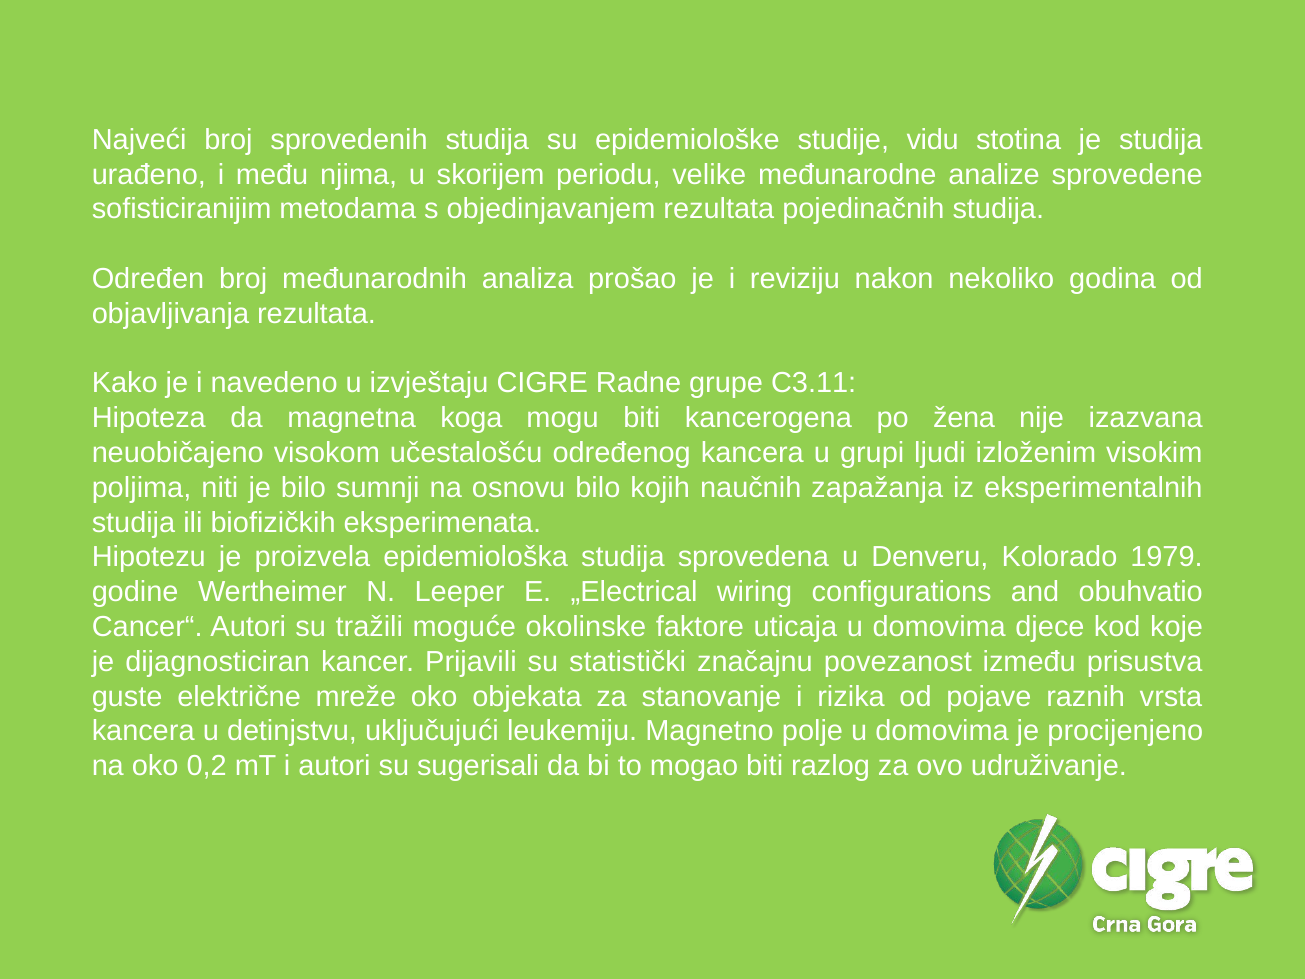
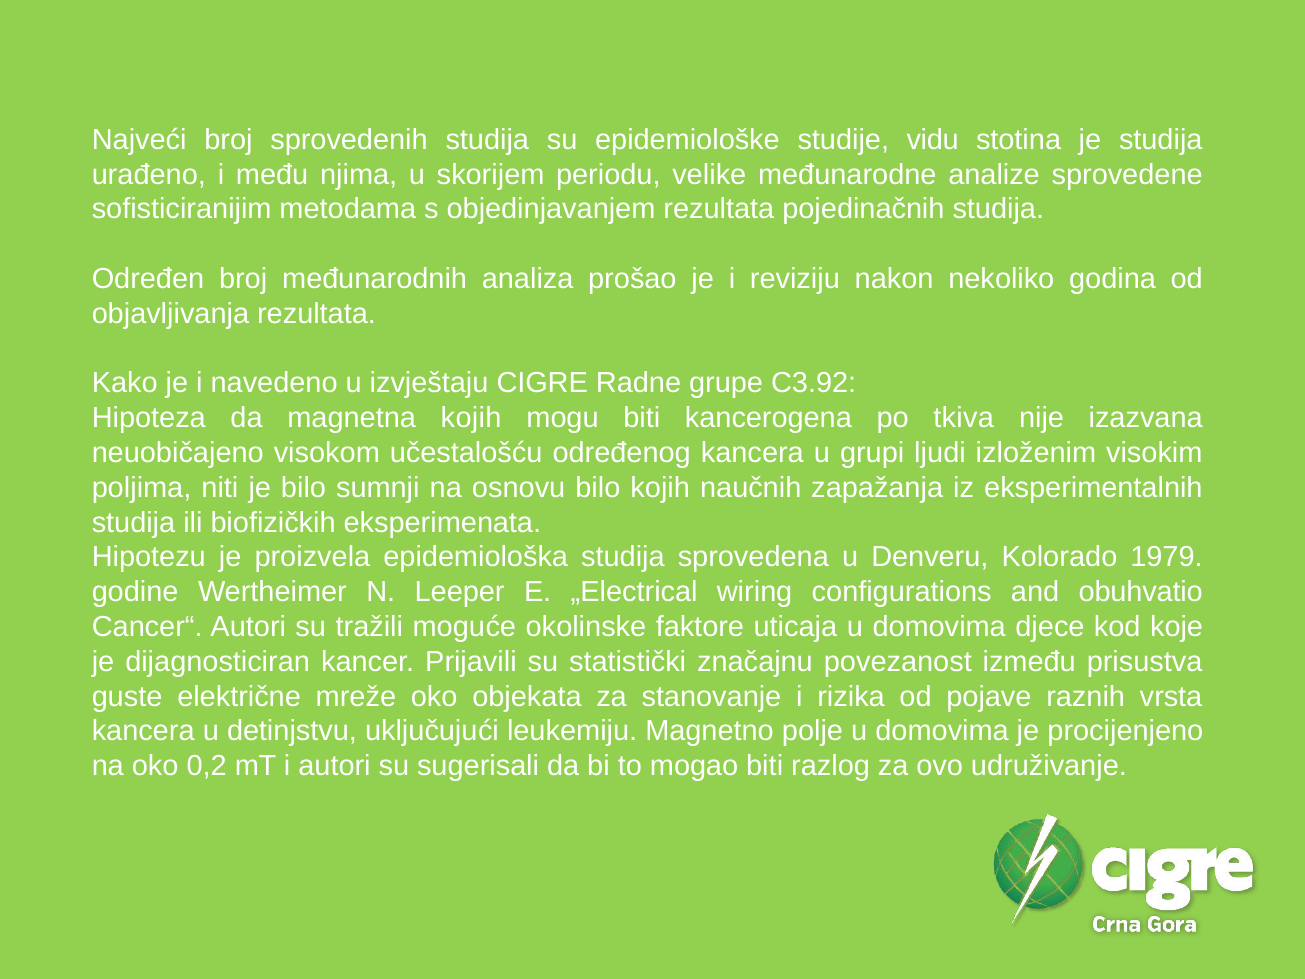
C3.11: C3.11 -> C3.92 (814, 383)
magnetna koga: koga -> kojih (471, 418)
žena: žena -> tkiva (964, 418)
